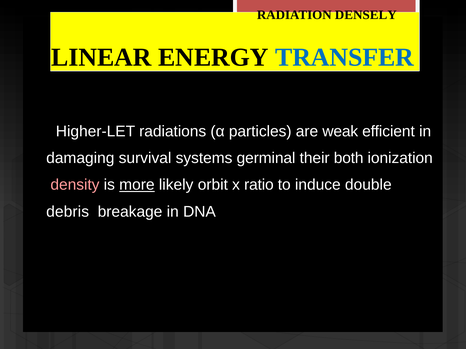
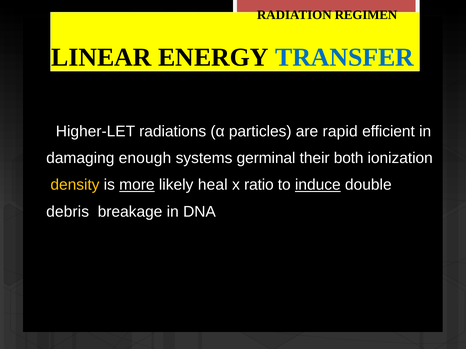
DENSELY: DENSELY -> REGIMEN (366, 15)
weak: weak -> rapid (340, 131)
survival: survival -> enough (145, 158)
density colour: pink -> yellow (75, 185)
orbit: orbit -> heal (213, 185)
induce underline: none -> present (318, 185)
